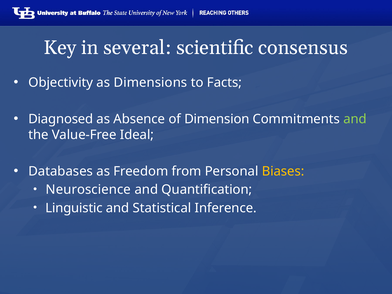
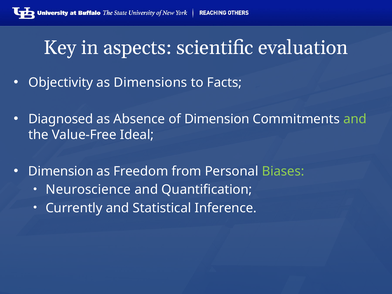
several: several -> aspects (137, 48)
consensus: consensus -> evaluation (303, 48)
Databases: Databases -> Dimension (61, 171)
Biases colour: yellow -> light green (283, 171)
Linguistic: Linguistic -> Currently (74, 208)
